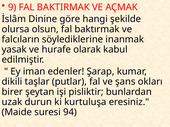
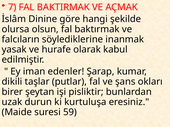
9: 9 -> 7 (12, 7)
94: 94 -> 59 (70, 113)
